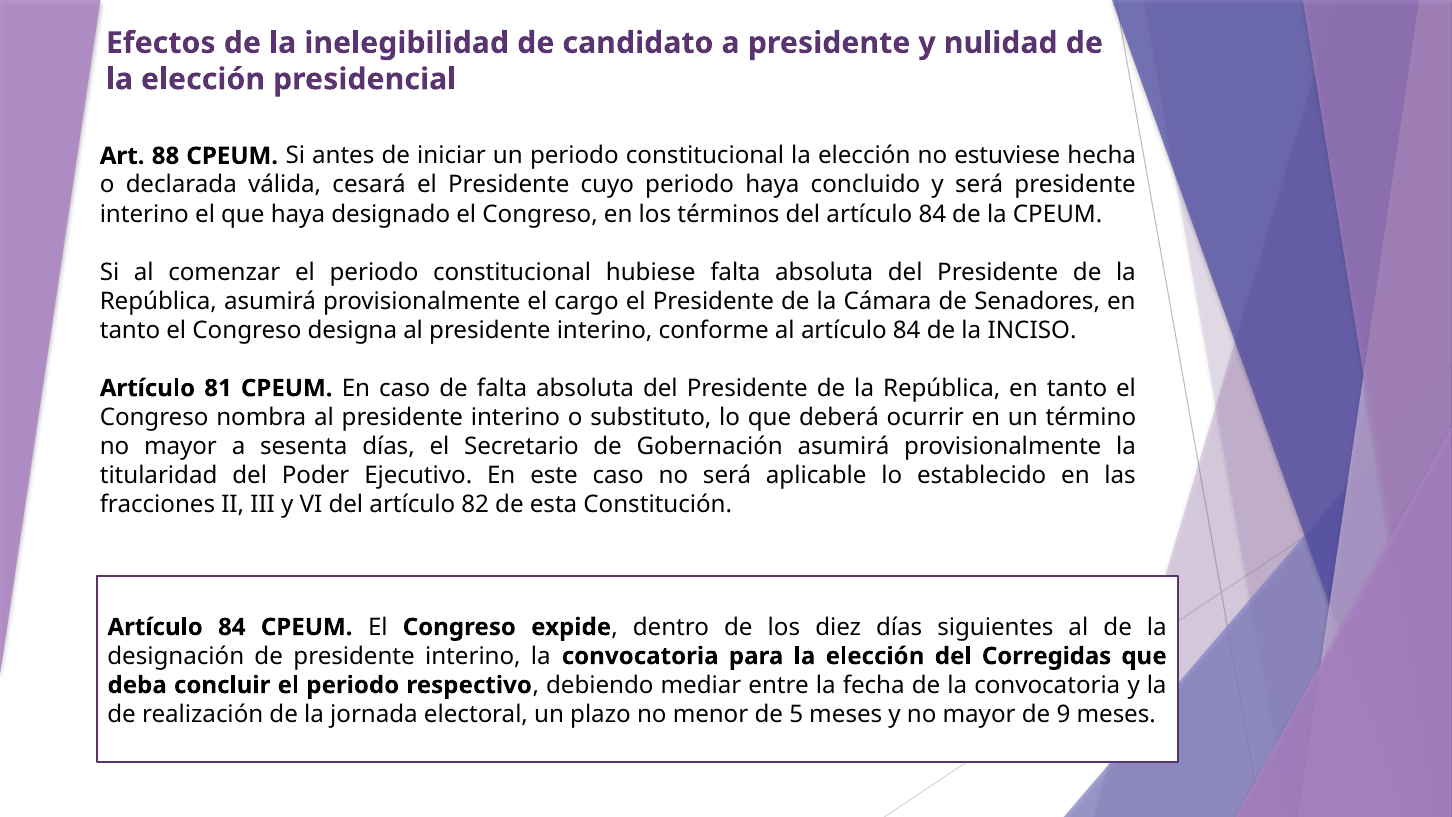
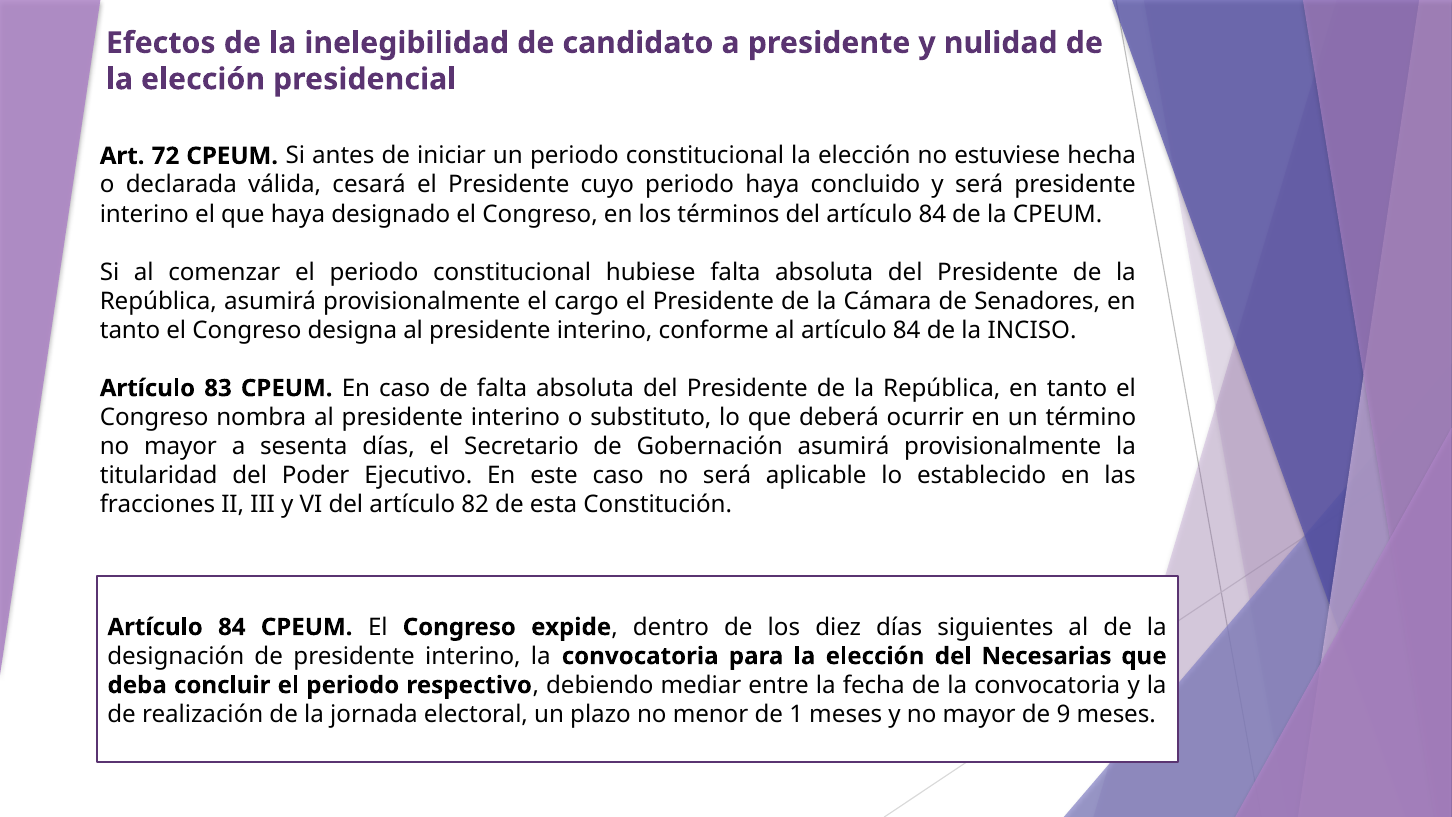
88: 88 -> 72 (165, 156)
81: 81 -> 83 (218, 388)
Corregidas: Corregidas -> Necesarias (1047, 656)
5: 5 -> 1 (796, 714)
